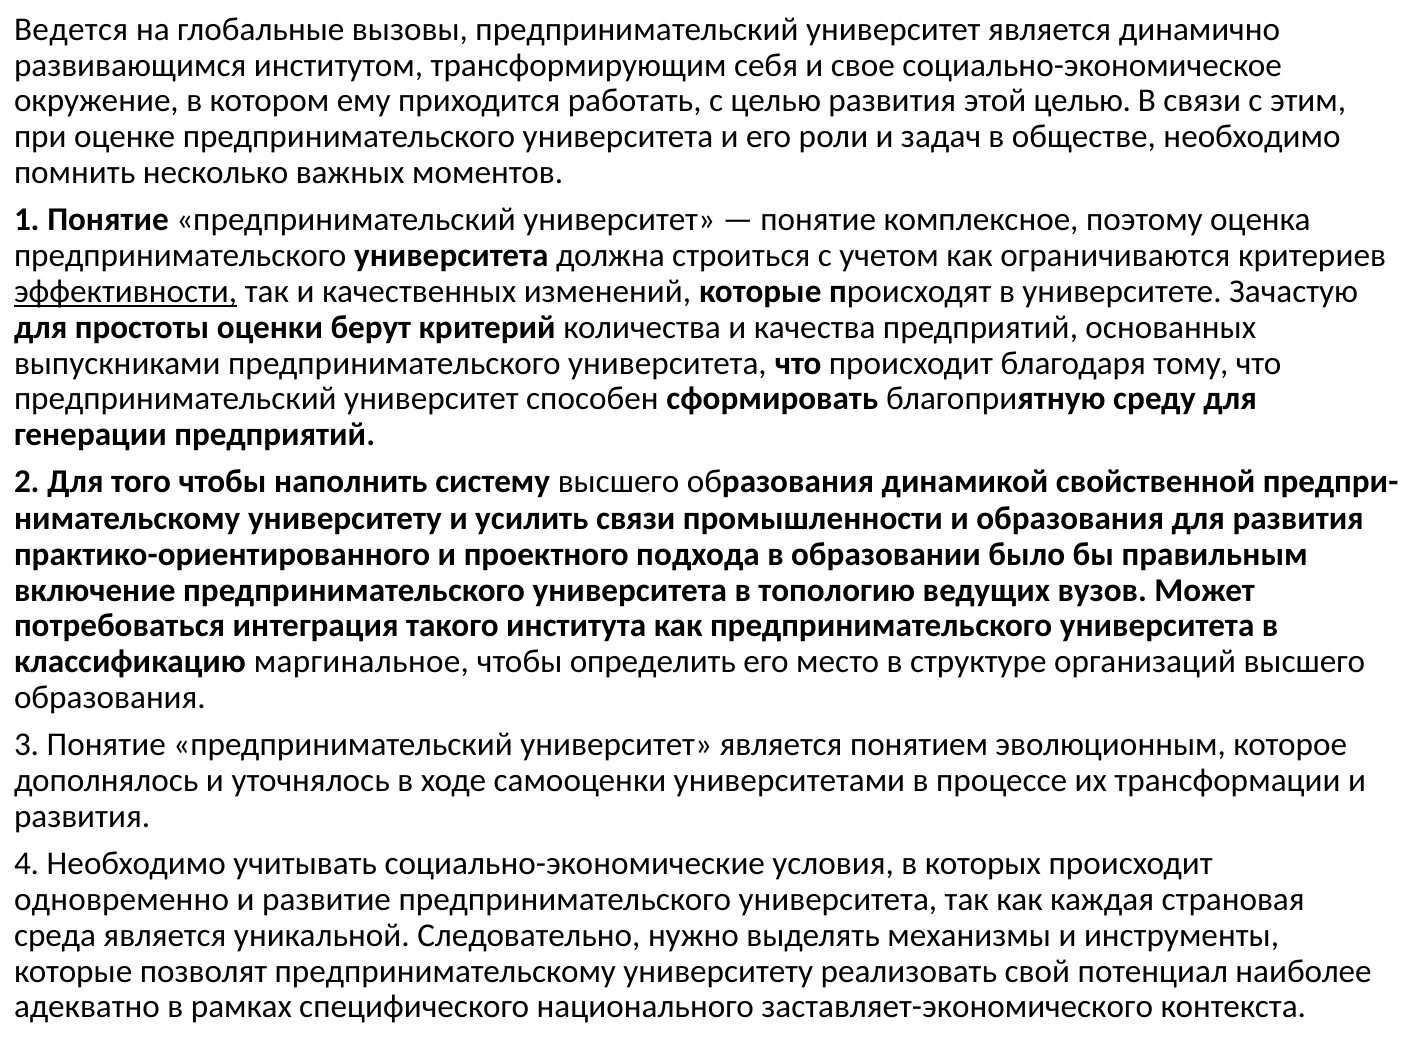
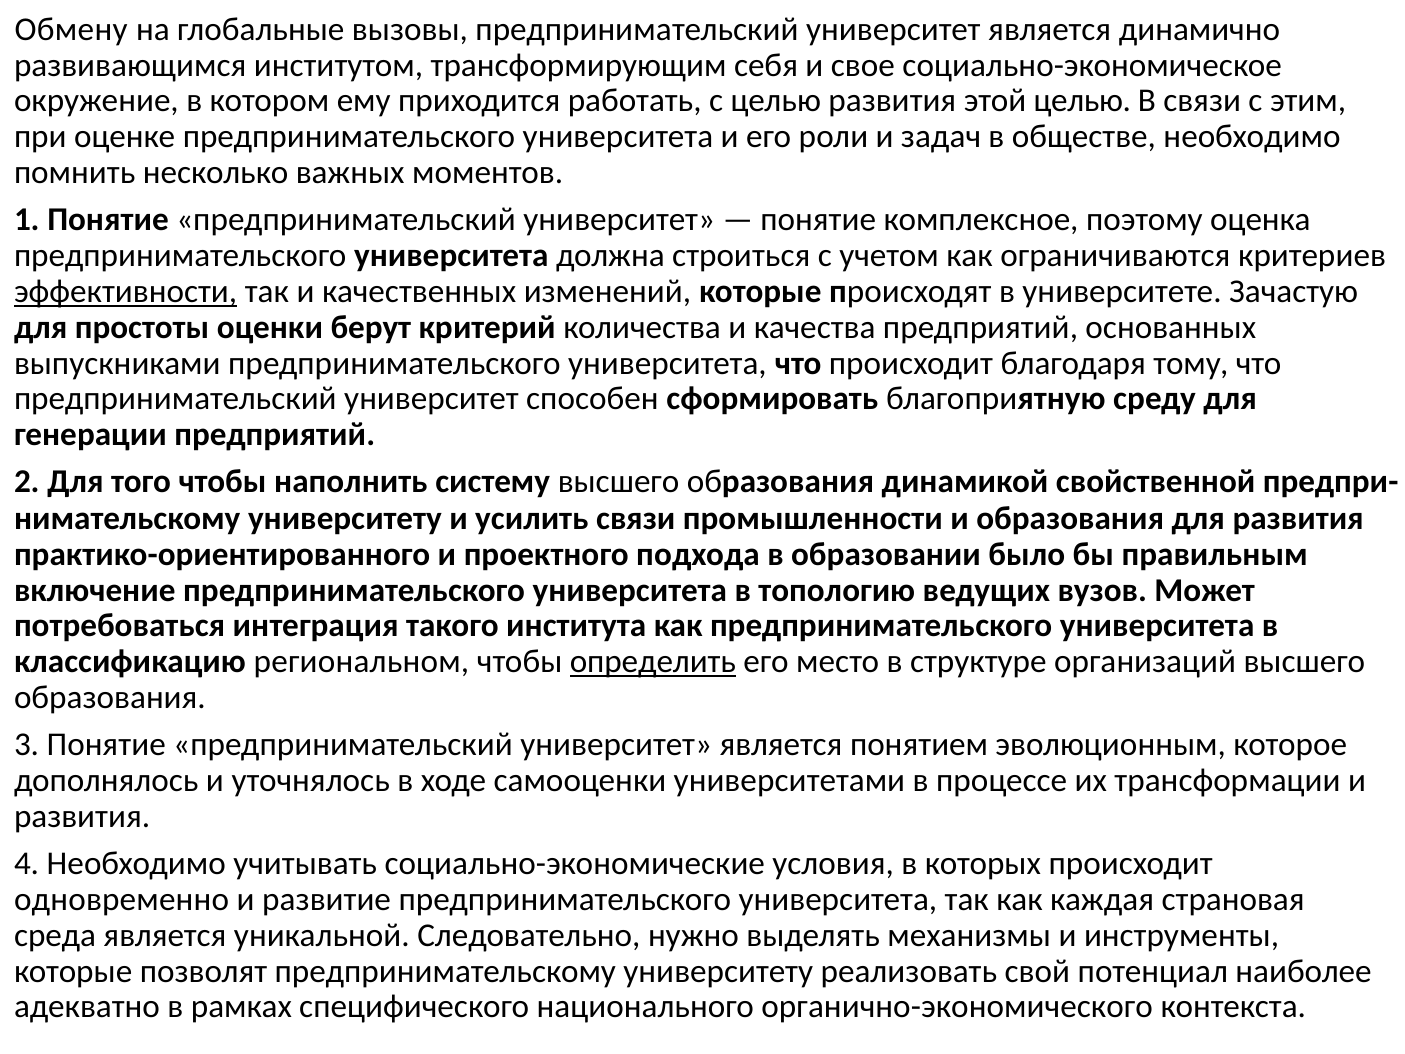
Ведется: Ведется -> Обмену (71, 29)
маргинальное: маргинальное -> региональном (361, 662)
определить underline: none -> present (653, 662)
заставляет-экономического: заставляет-экономического -> органично-экономического (957, 1007)
